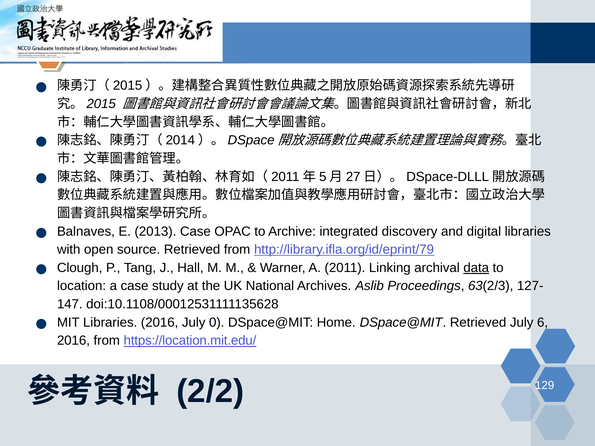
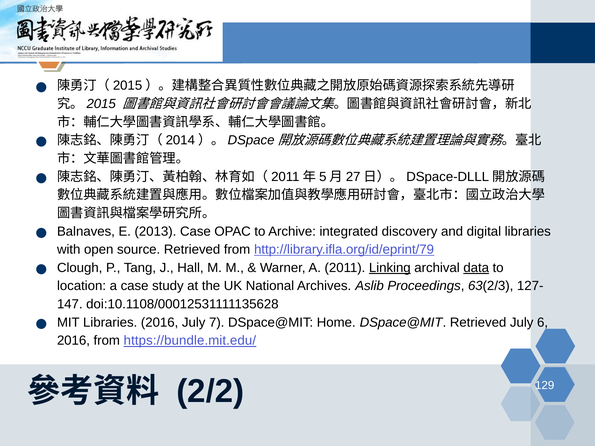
Linking underline: none -> present (390, 268)
0: 0 -> 7 (217, 323)
https://location.mit.edu/: https://location.mit.edu/ -> https://bundle.mit.edu/ (190, 341)
